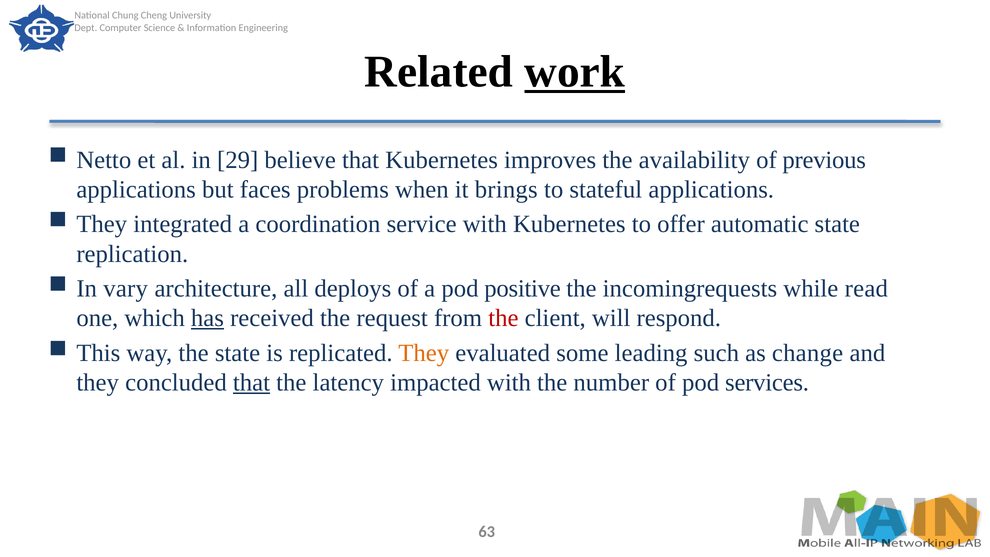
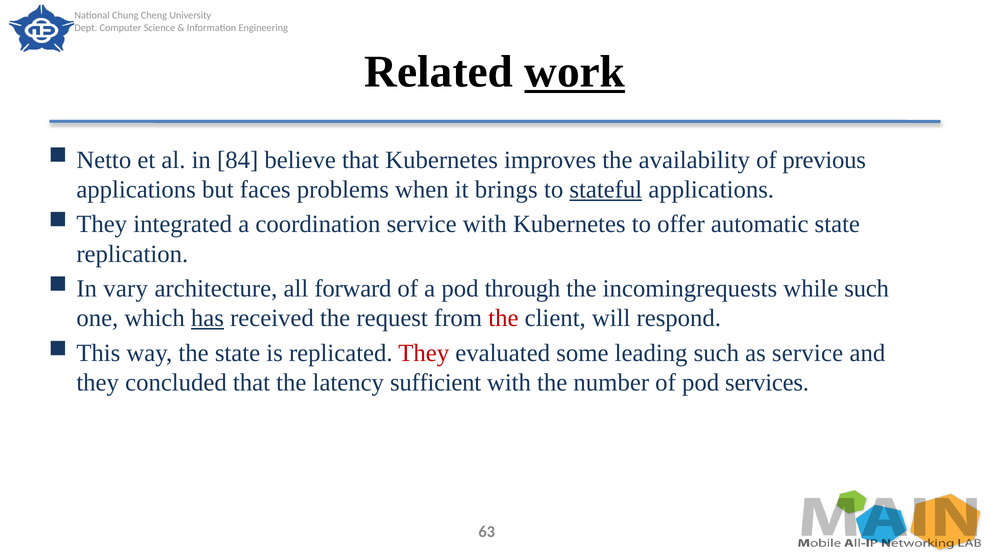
29: 29 -> 84 (238, 160)
stateful underline: none -> present (606, 189)
deploys: deploys -> forward (353, 288)
positive: positive -> through (523, 288)
while read: read -> such (867, 288)
They colour: orange -> red (424, 353)
as change: change -> service (808, 353)
that underline: present -> none (251, 383)
impacted: impacted -> sufficient (436, 383)
